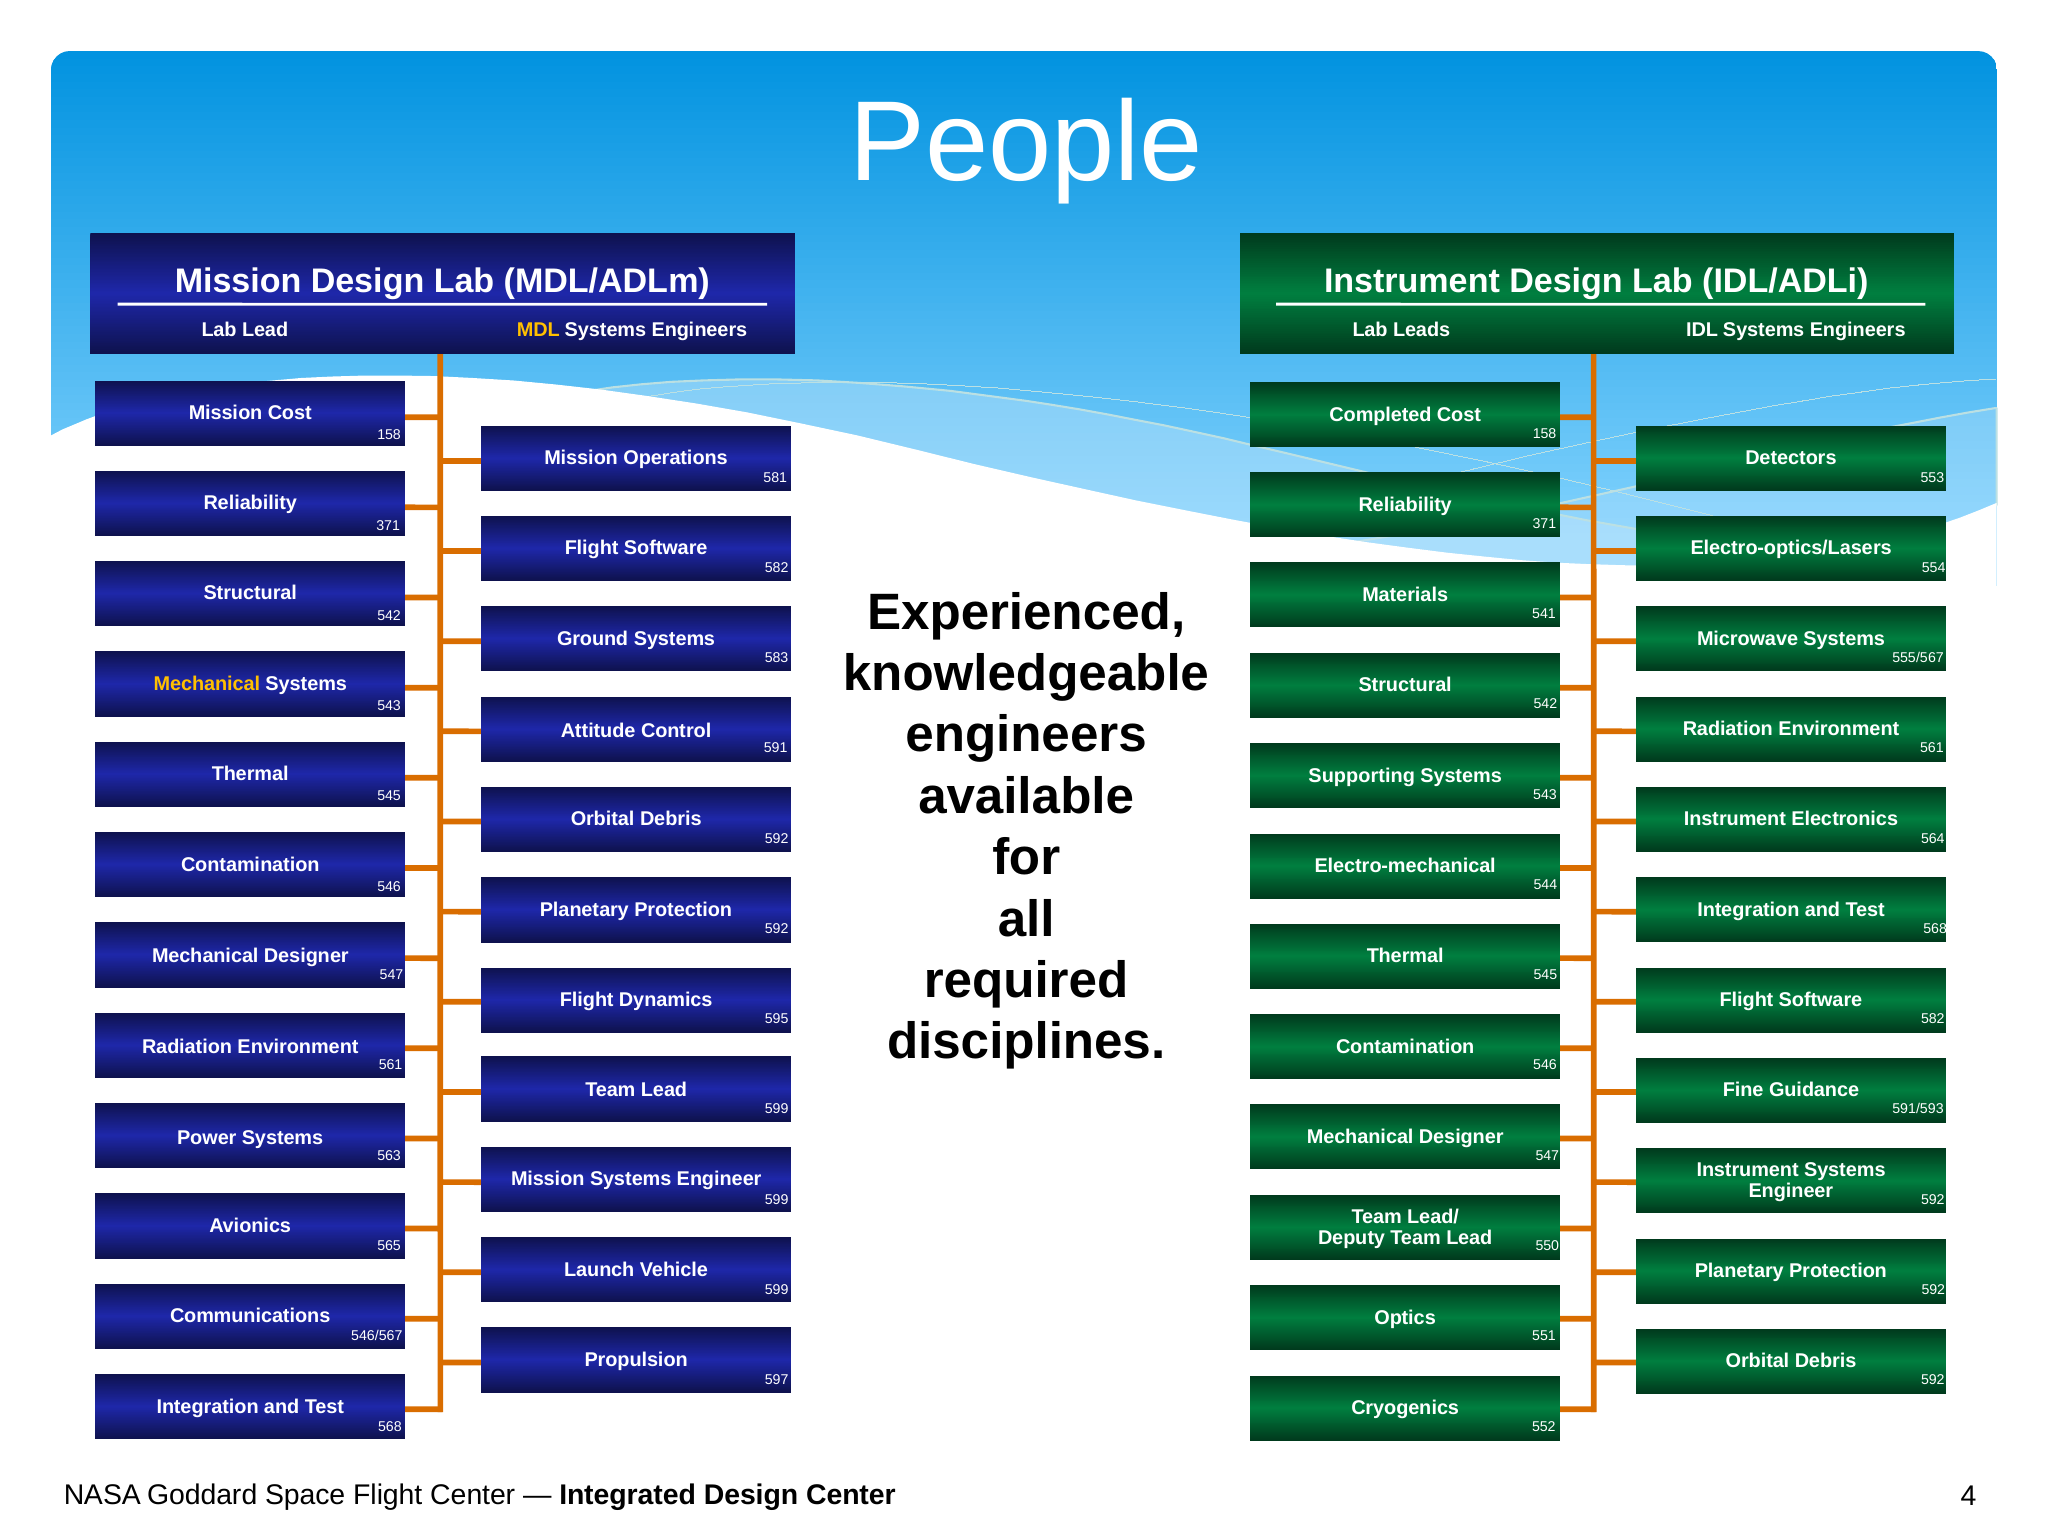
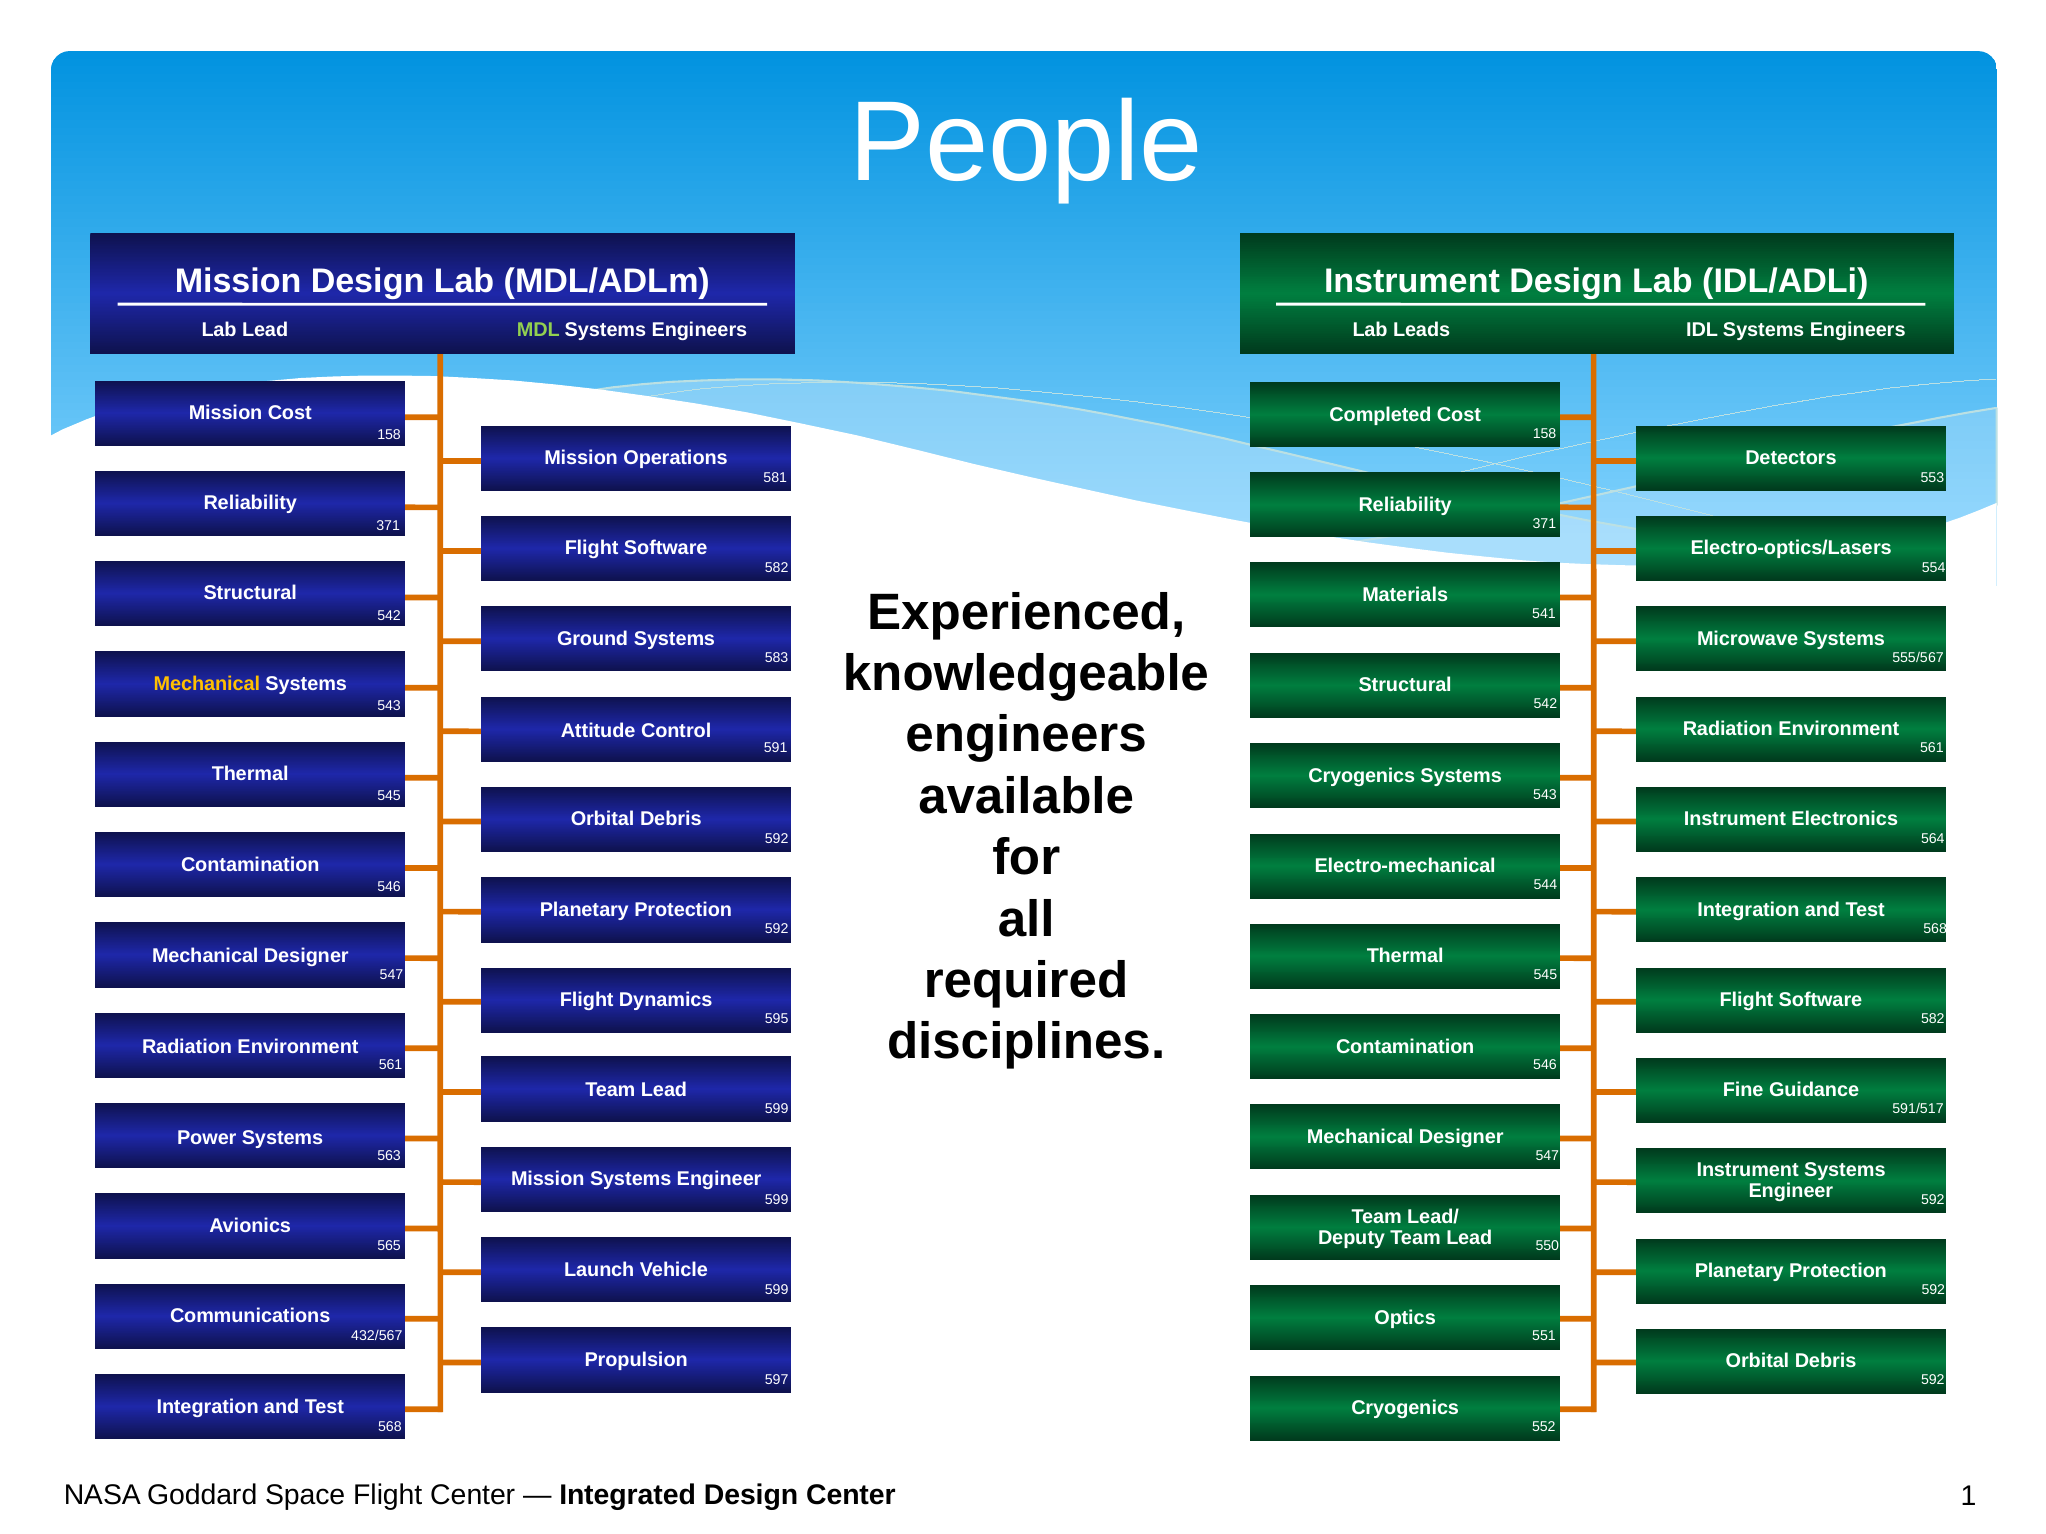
MDL colour: yellow -> light green (538, 330)
Supporting: Supporting -> Cryogenics (1362, 776)
591/593: 591/593 -> 591/517 (1918, 1109)
546/567: 546/567 -> 432/567 (377, 1336)
4: 4 -> 1 (1969, 1496)
